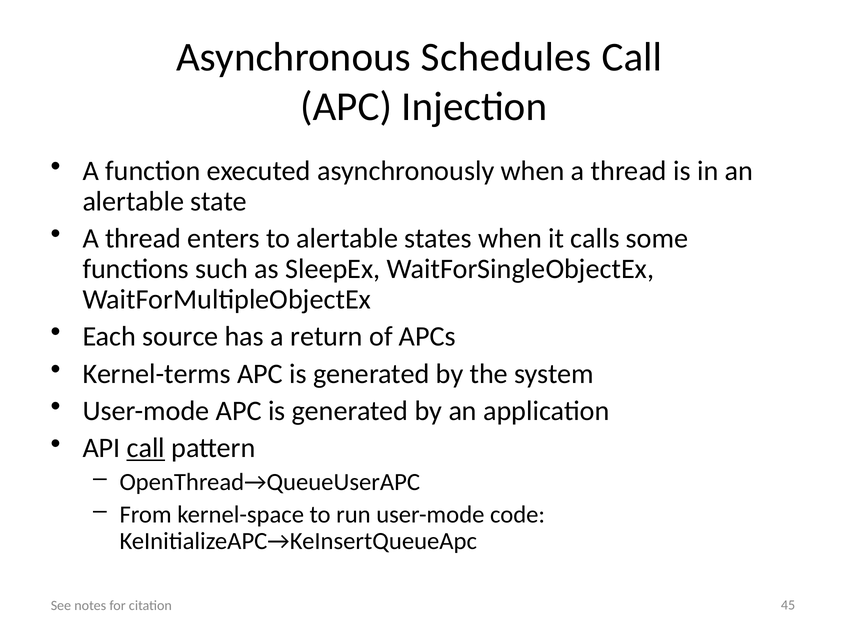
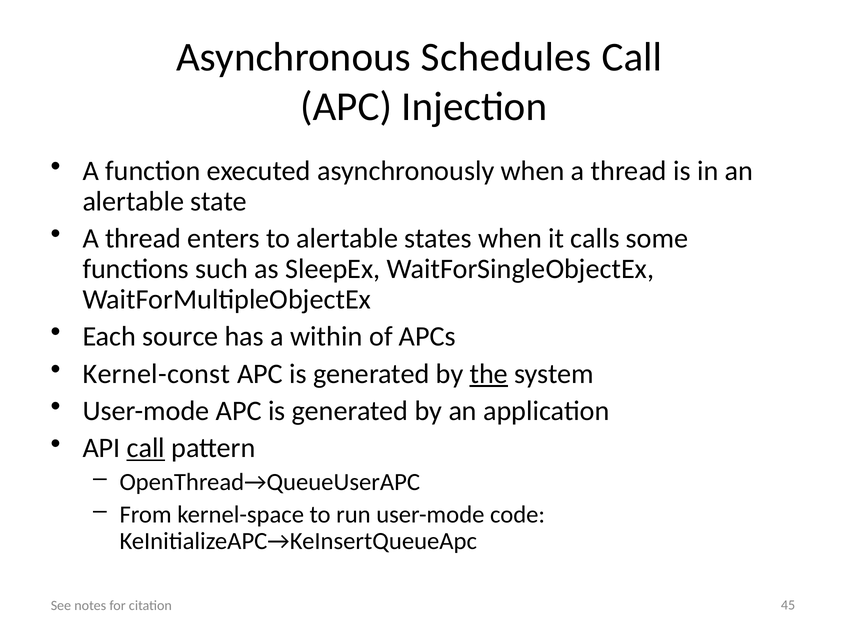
return: return -> within (326, 337)
Kernel-terms: Kernel-terms -> Kernel-const (156, 374)
the underline: none -> present (489, 374)
